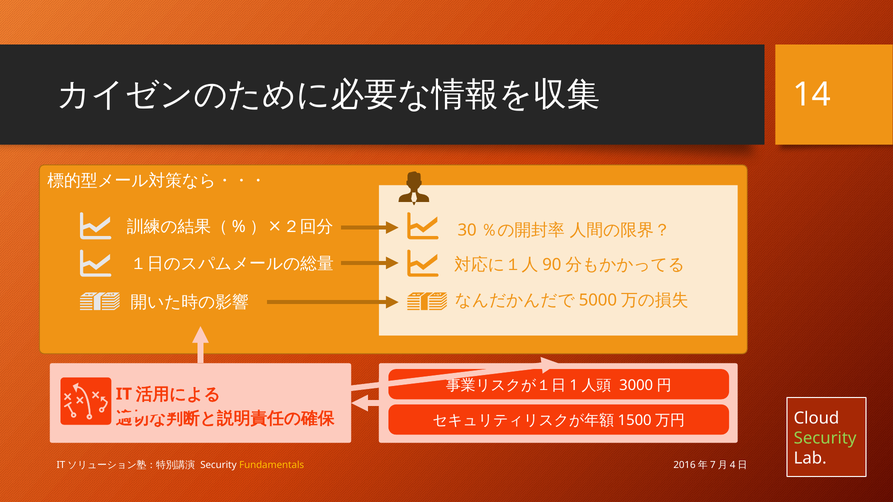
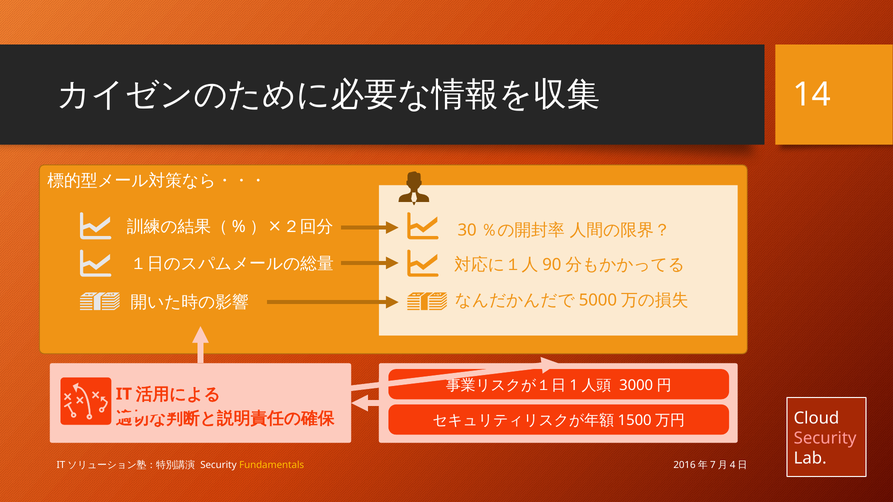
Security colour: light green -> pink (825, 438)
